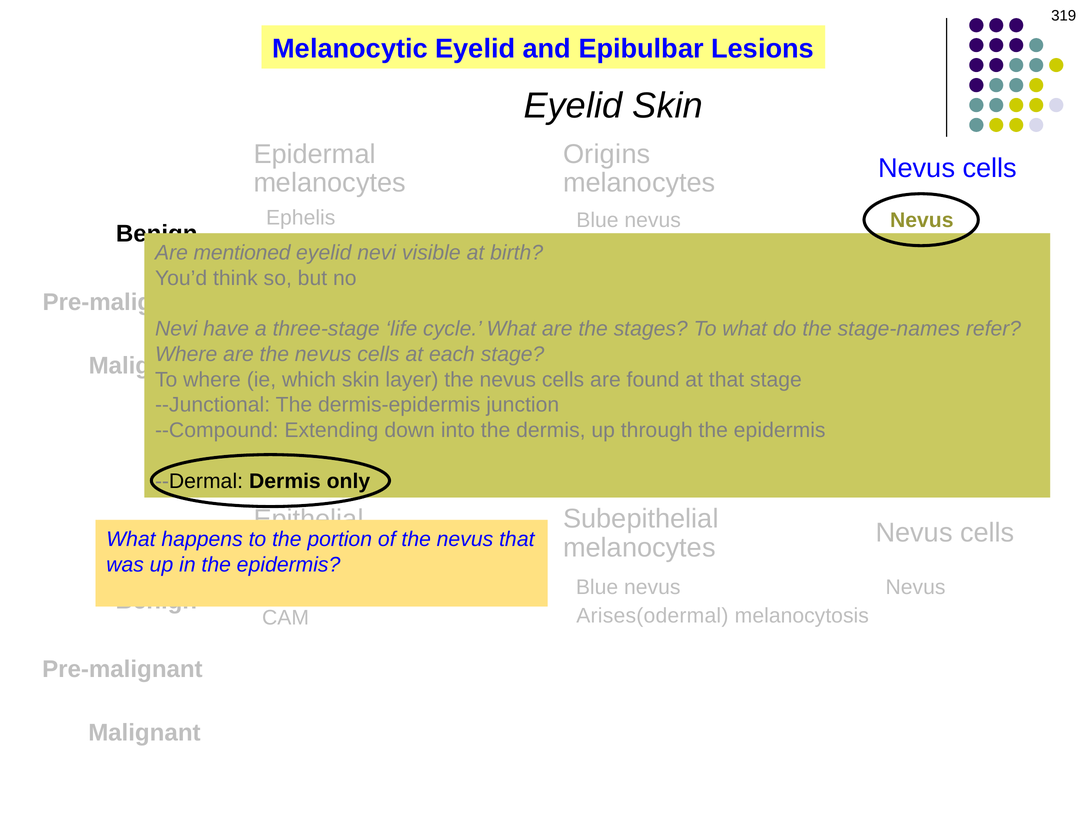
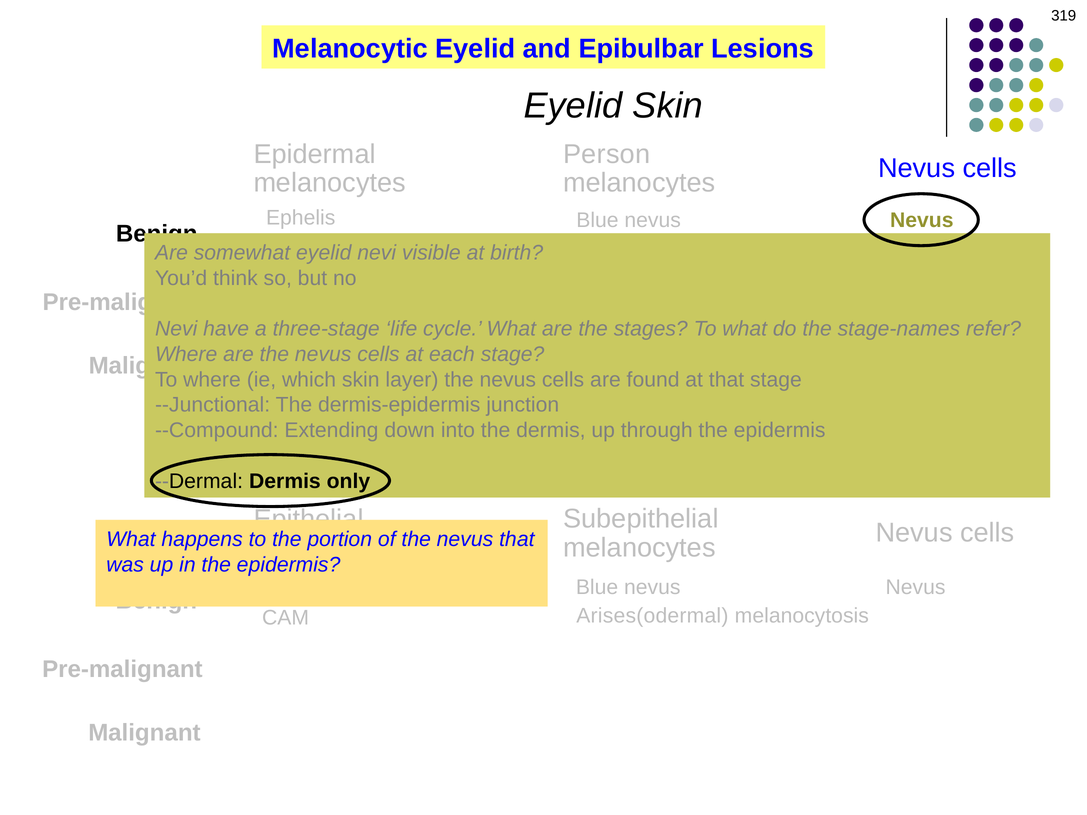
Origins: Origins -> Person (607, 154)
Are mentioned: mentioned -> somewhat (242, 253)
